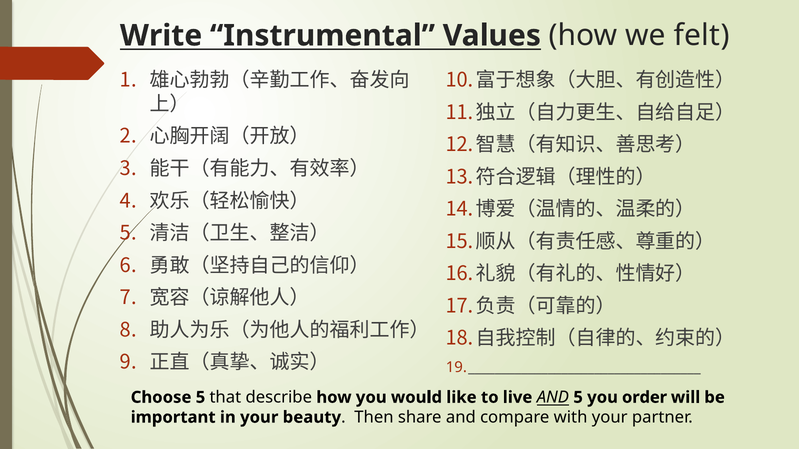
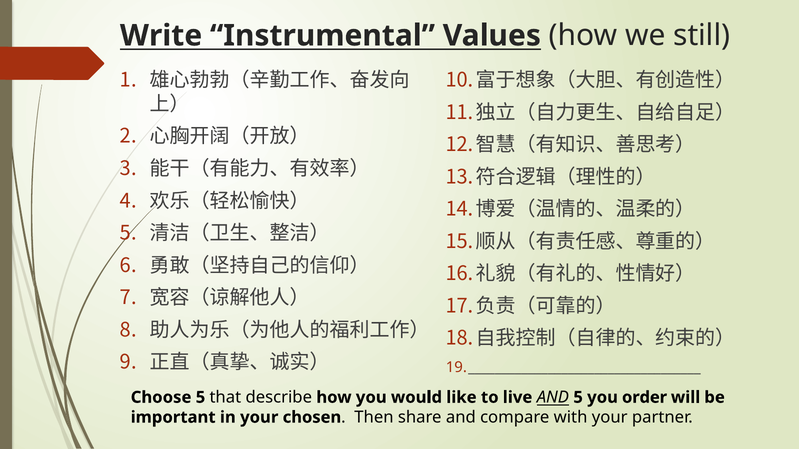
felt: felt -> still (702, 36)
beauty: beauty -> chosen (312, 418)
